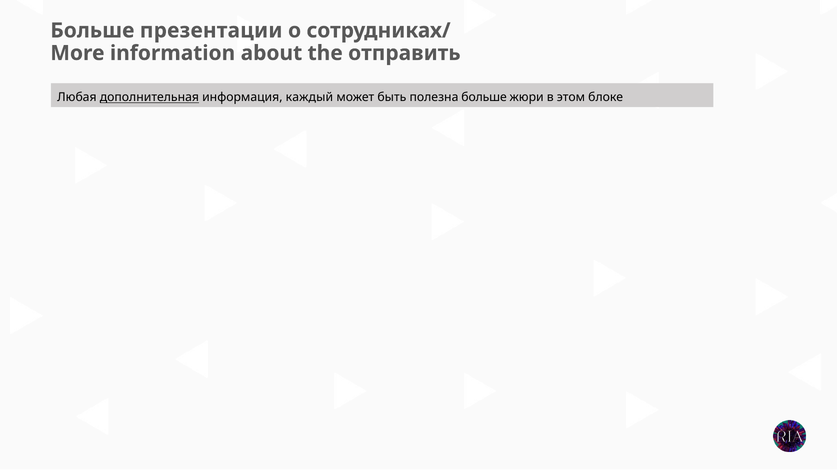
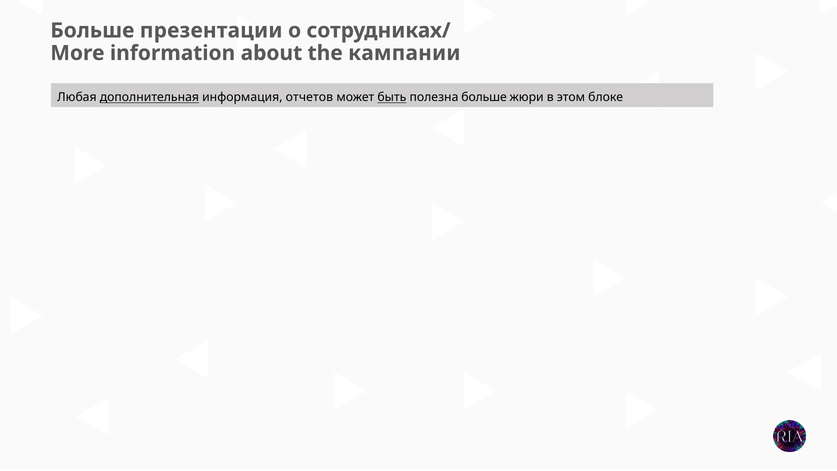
отправить: отправить -> кампании (404, 53)
каждый: каждый -> отчетов (309, 97)
быть underline: none -> present (392, 97)
